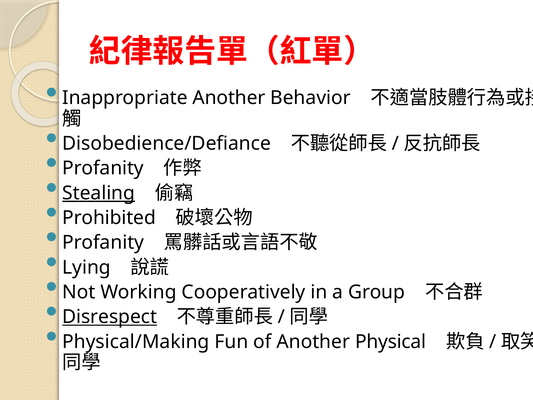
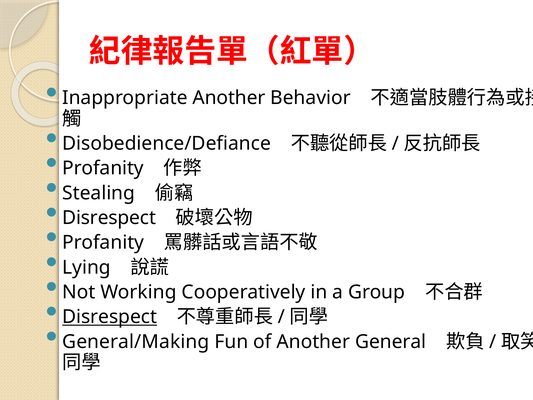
Stealing underline: present -> none (99, 193)
Prohibited: Prohibited -> Disrespect (109, 218)
Physical/Making: Physical/Making -> General/Making (136, 341)
Physical: Physical -> General (391, 341)
